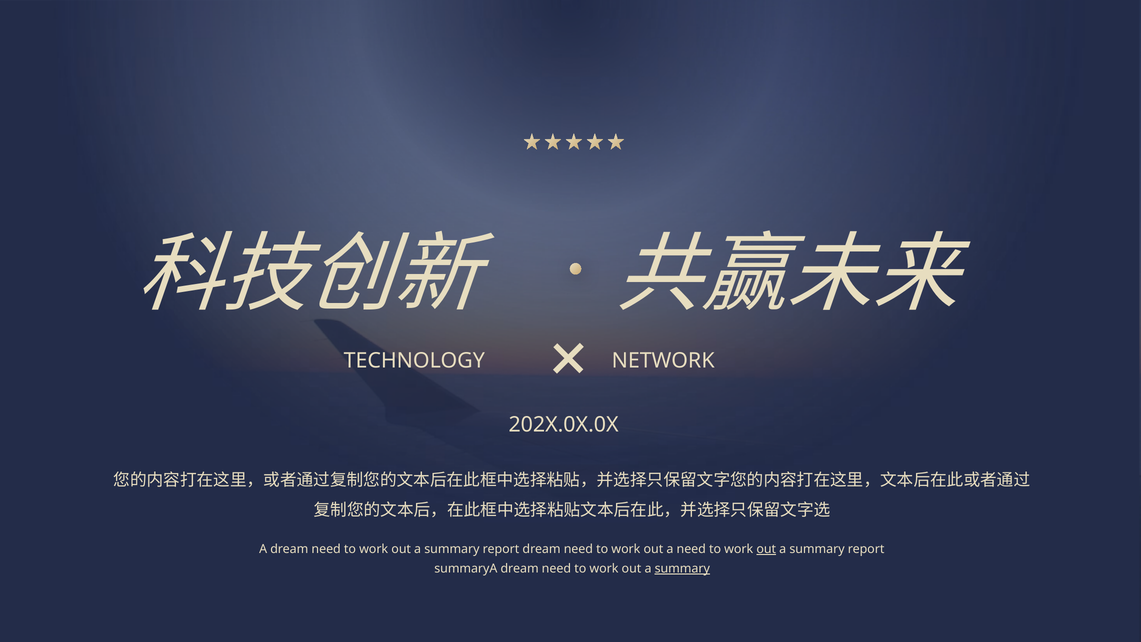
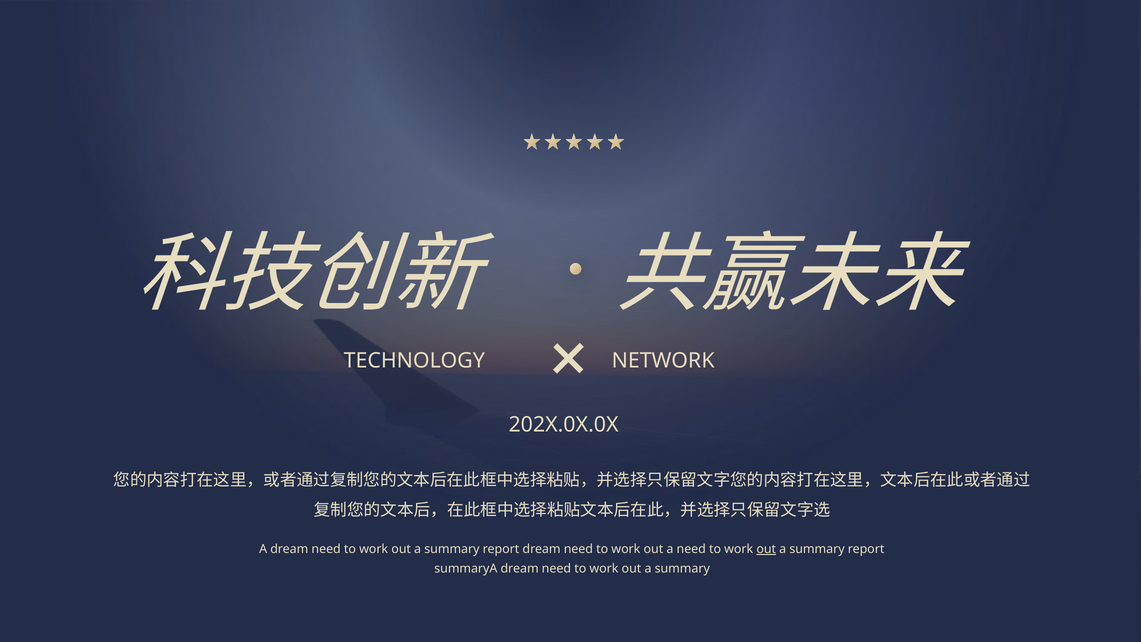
summary underline: present -> none (682, 568)
